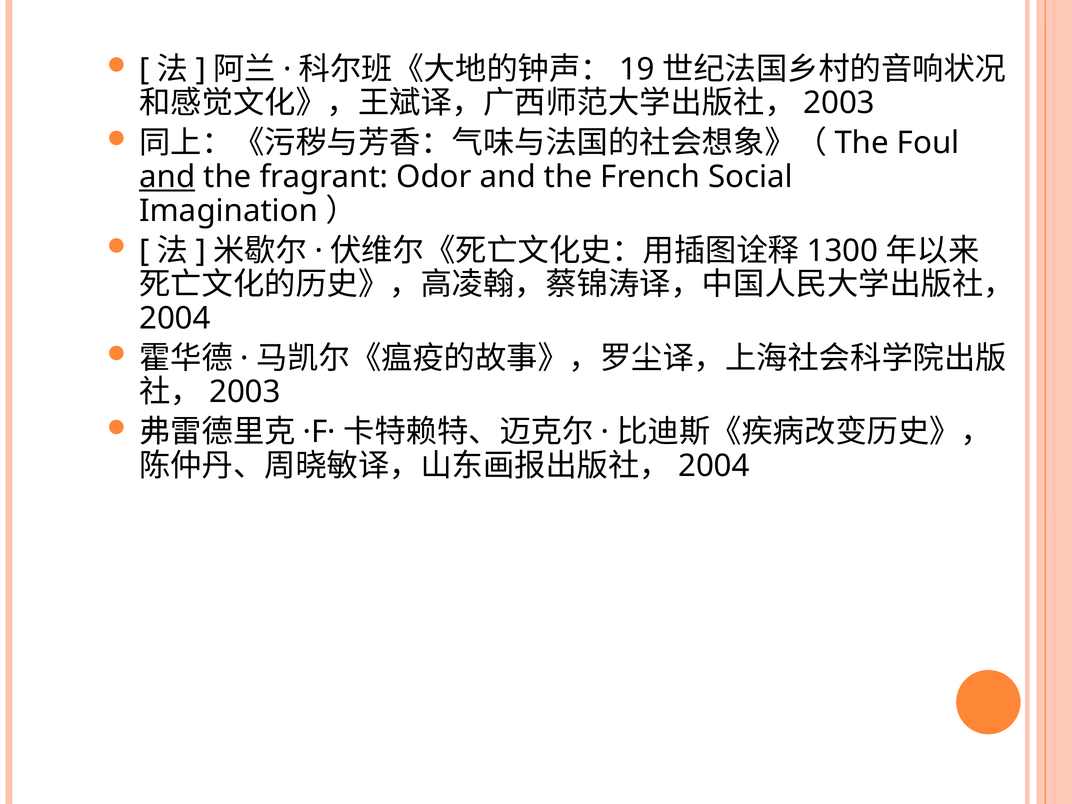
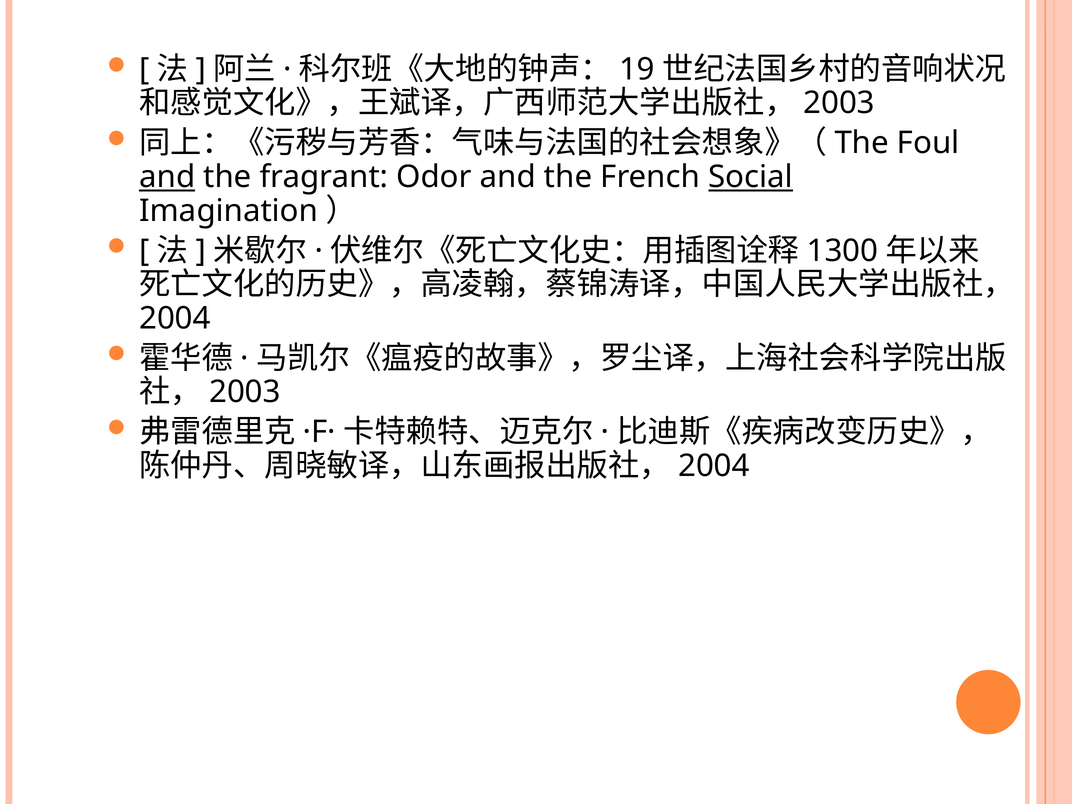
Social underline: none -> present (751, 177)
